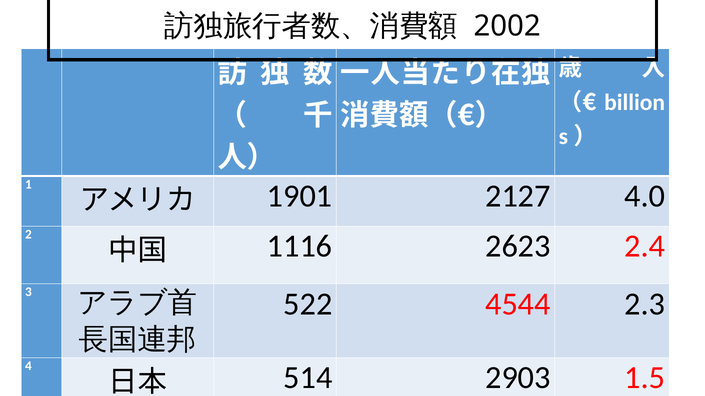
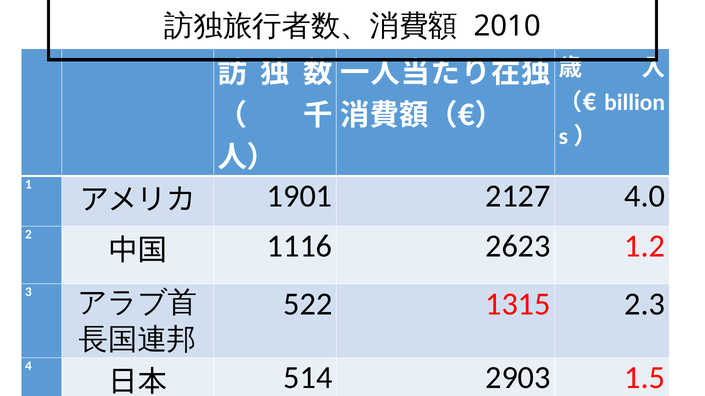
2002: 2002 -> 2010 (507, 26)
2.4: 2.4 -> 1.2 (645, 247)
4544: 4544 -> 1315 (518, 304)
